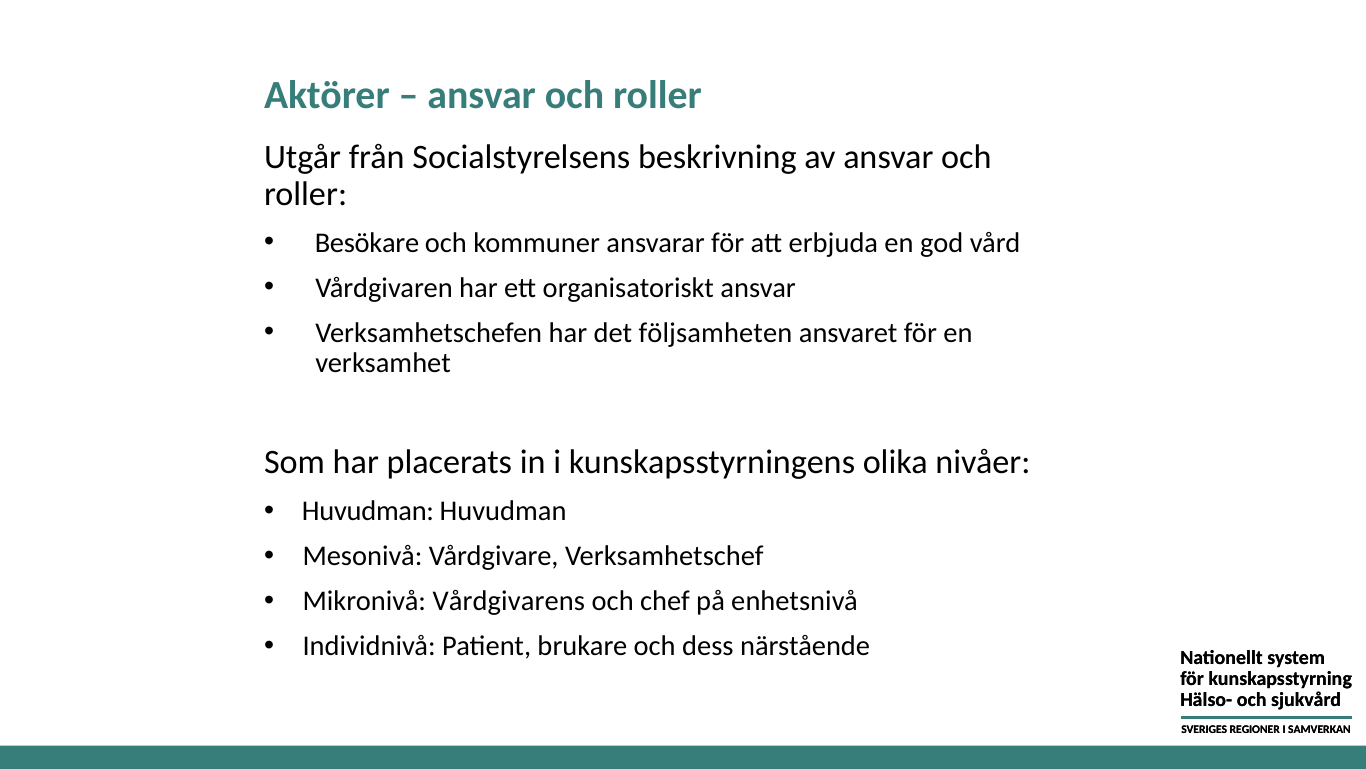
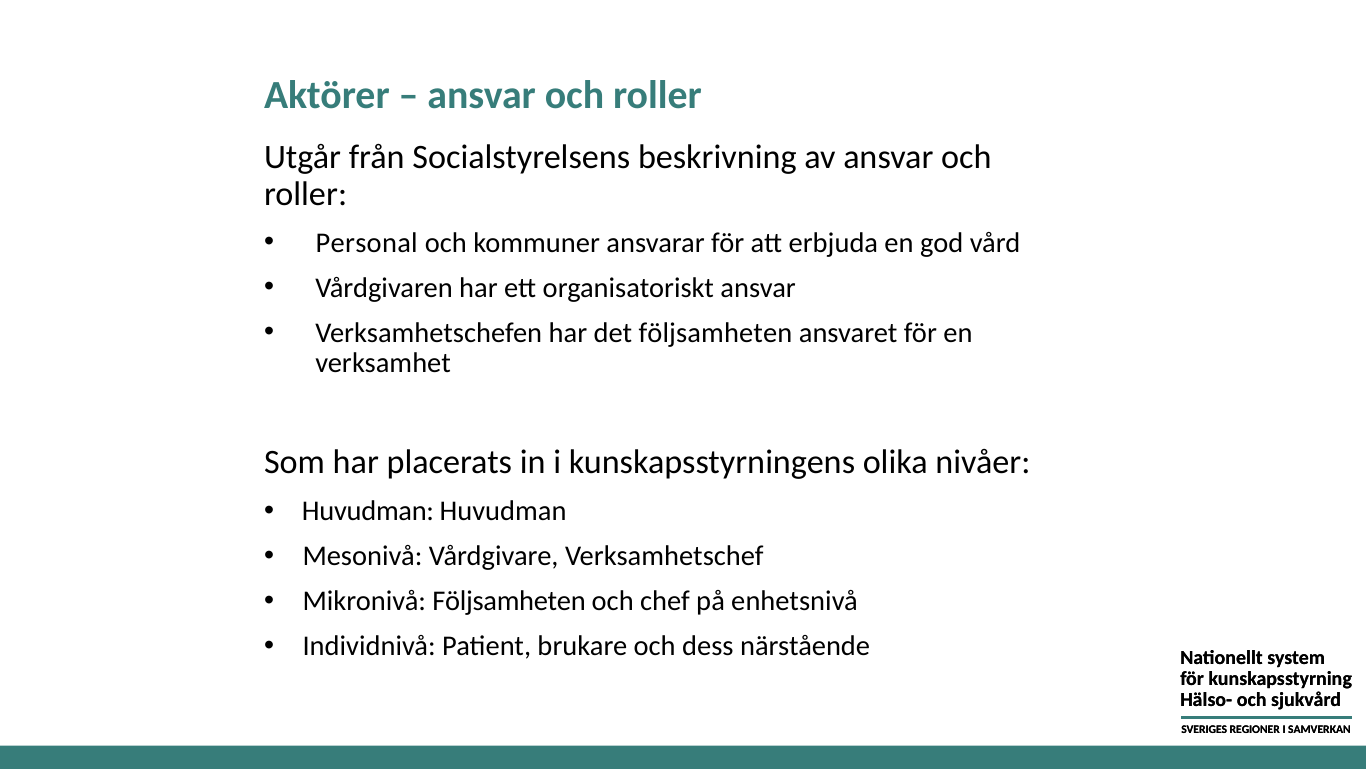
Besökare: Besökare -> Personal (367, 242)
Mikronivå Vårdgivarens: Vårdgivarens -> Följsamheten (509, 600)
